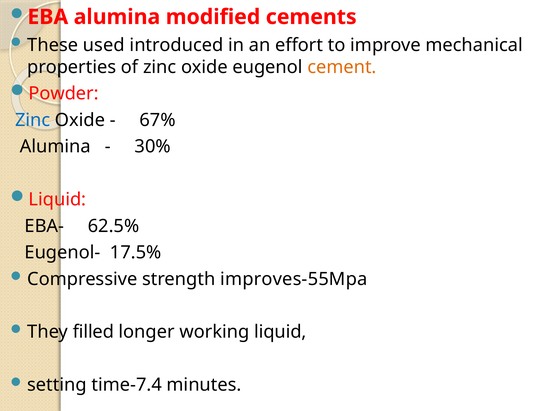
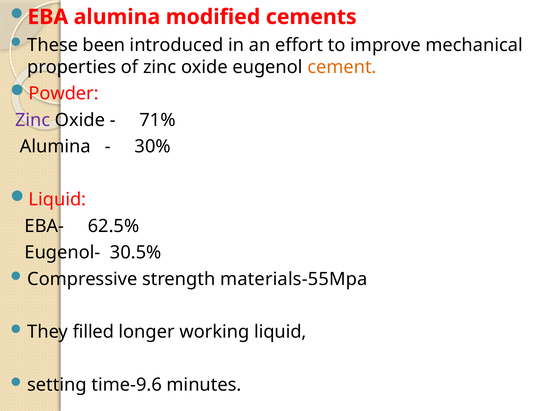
used: used -> been (104, 45)
Zinc colour: blue -> purple (33, 120)
67%: 67% -> 71% (158, 120)
17.5%: 17.5% -> 30.5% (136, 252)
improves-55Mpa: improves-55Mpa -> materials-55Mpa (294, 279)
time-7.4: time-7.4 -> time-9.6 (127, 385)
